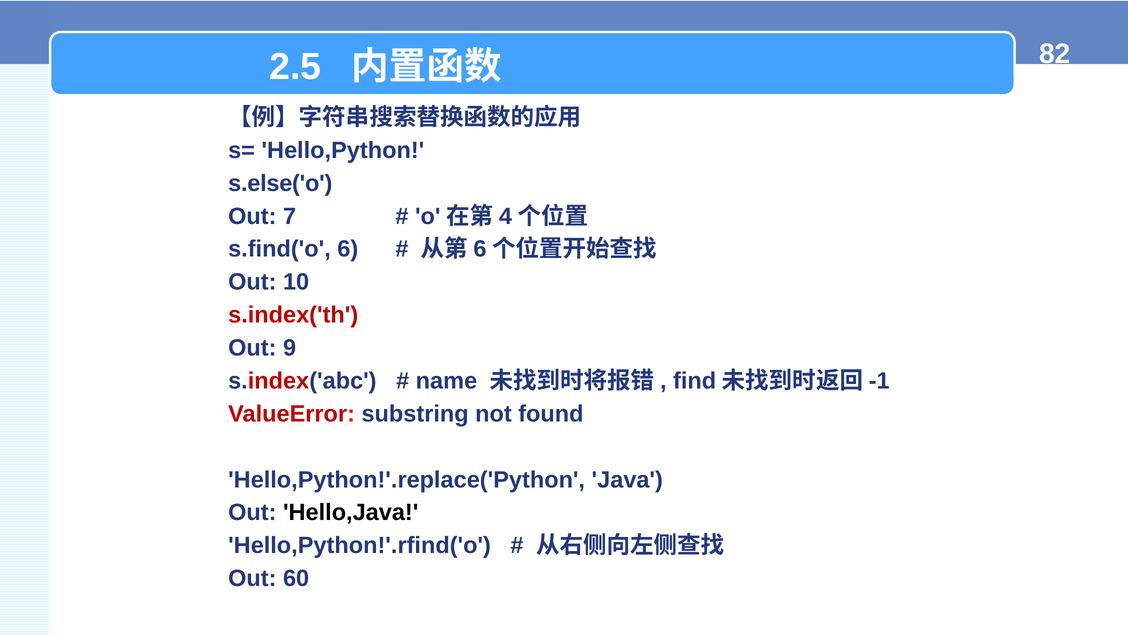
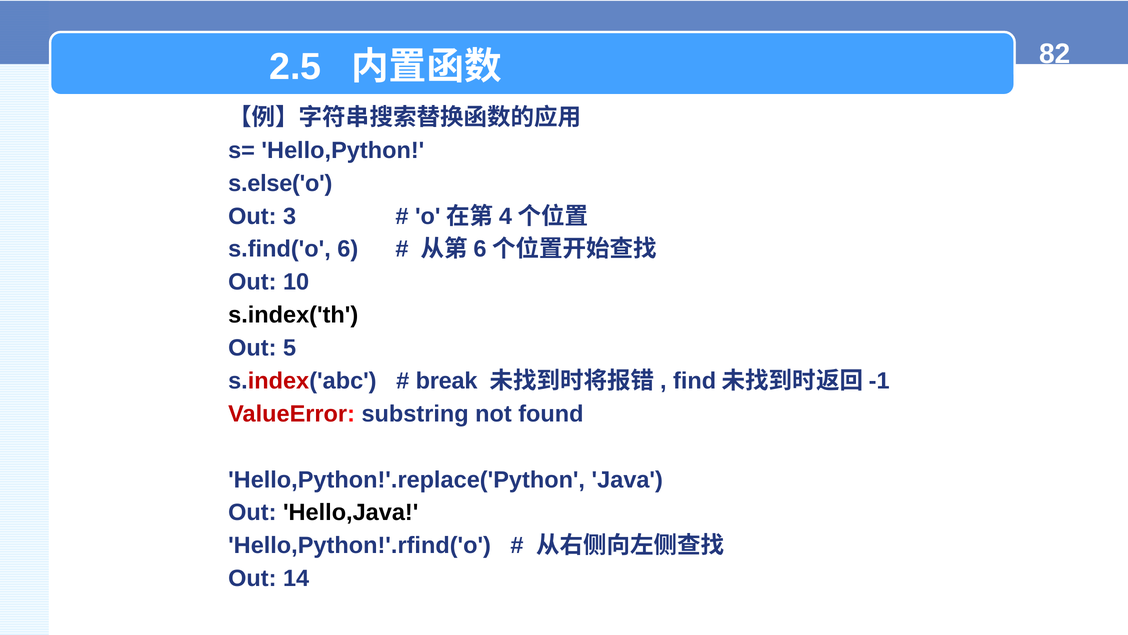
7: 7 -> 3 (290, 216)
s.index('th colour: red -> black (293, 315)
9: 9 -> 5 (290, 348)
name: name -> break (447, 381)
60: 60 -> 14 (296, 578)
